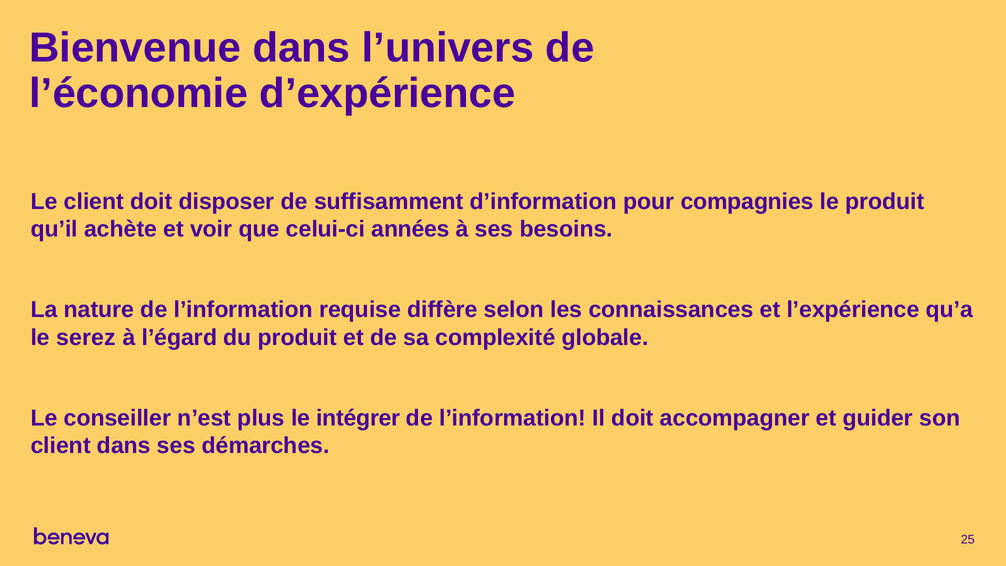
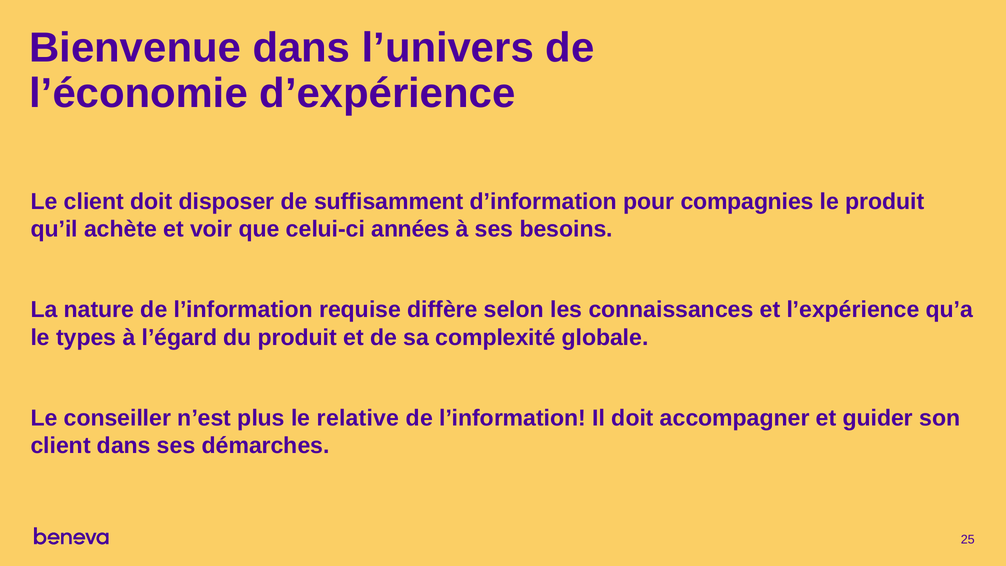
serez: serez -> types (86, 337)
intégrer: intégrer -> relative (358, 418)
